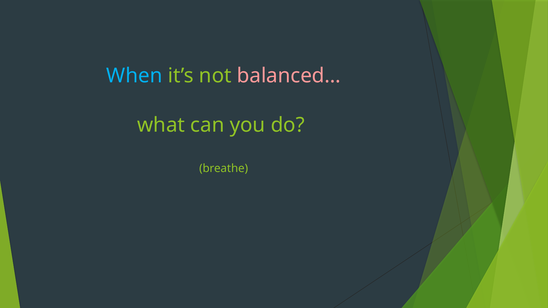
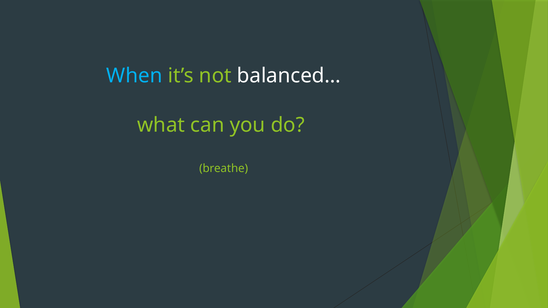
balanced… colour: pink -> white (289, 76)
